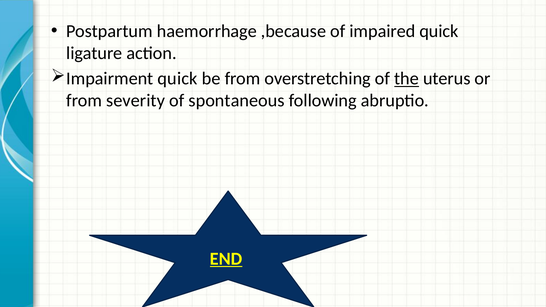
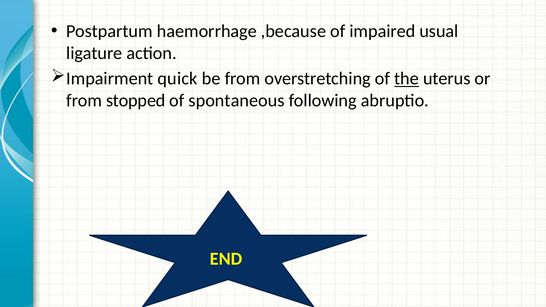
impaired quick: quick -> usual (439, 31)
severity: severity -> stopped (136, 101)
END underline: present -> none (226, 259)
